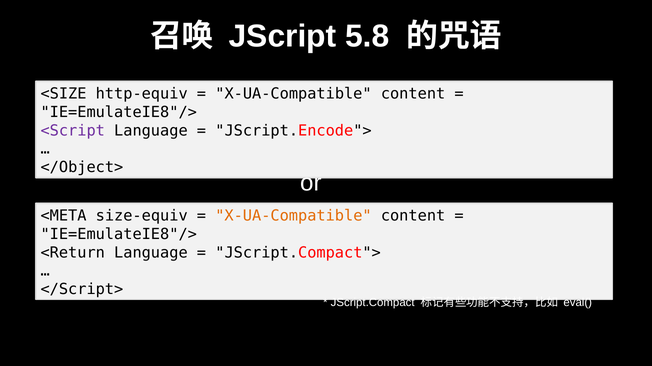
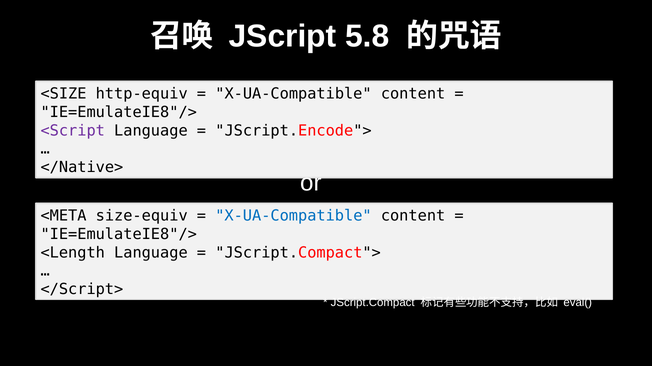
</Object>: </Object> -> </Native> (82, 167)
X-UA-Compatible colour: orange -> blue (293, 216)
<Return: <Return -> <Length (73, 253)
